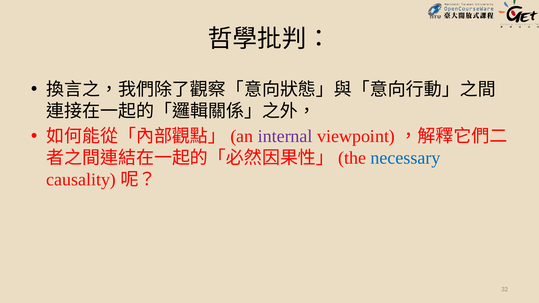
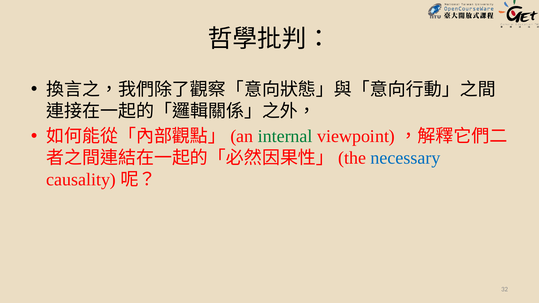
internal colour: purple -> green (285, 136)
